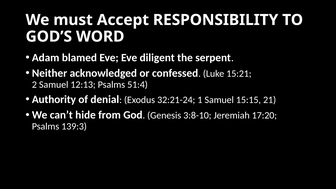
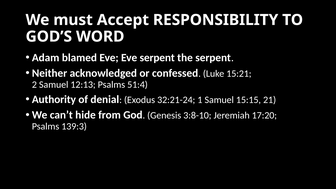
Eve diligent: diligent -> serpent (157, 58)
